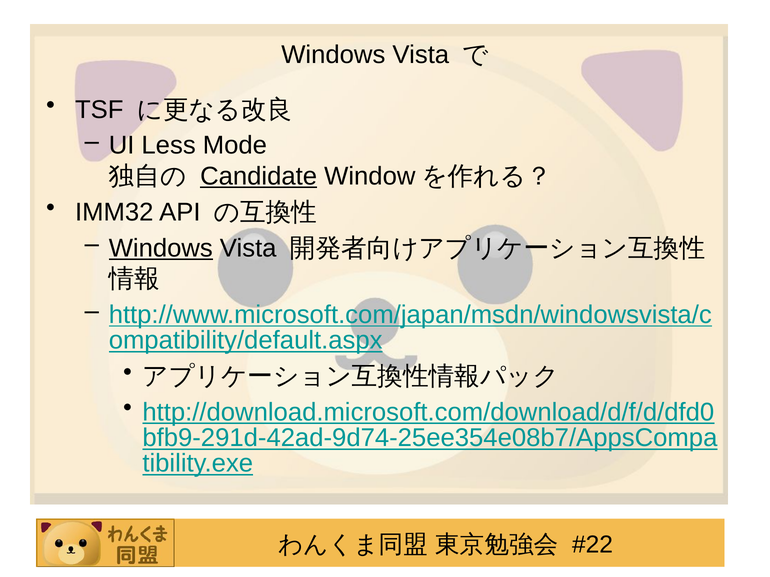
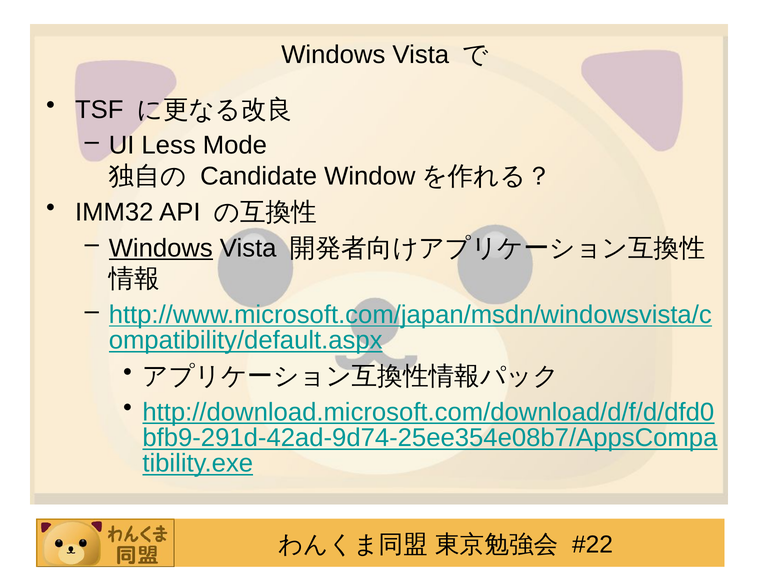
Candidate underline: present -> none (259, 176)
